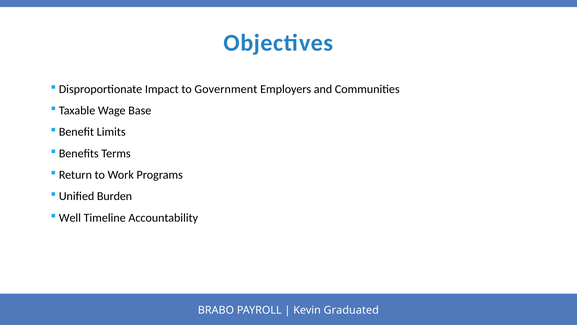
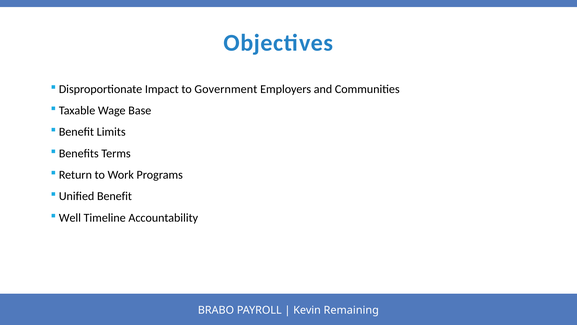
Unified Burden: Burden -> Benefit (114, 196)
Graduated: Graduated -> Remaining (351, 310)
